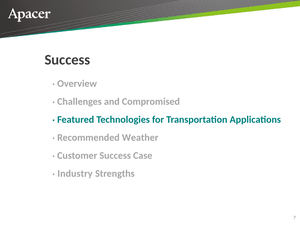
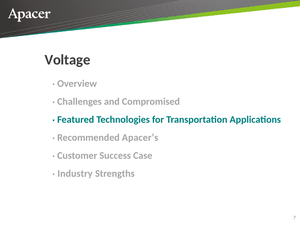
Success: Success -> Voltage (67, 60)
Weather: Weather -> Apacerʼs (140, 138)
